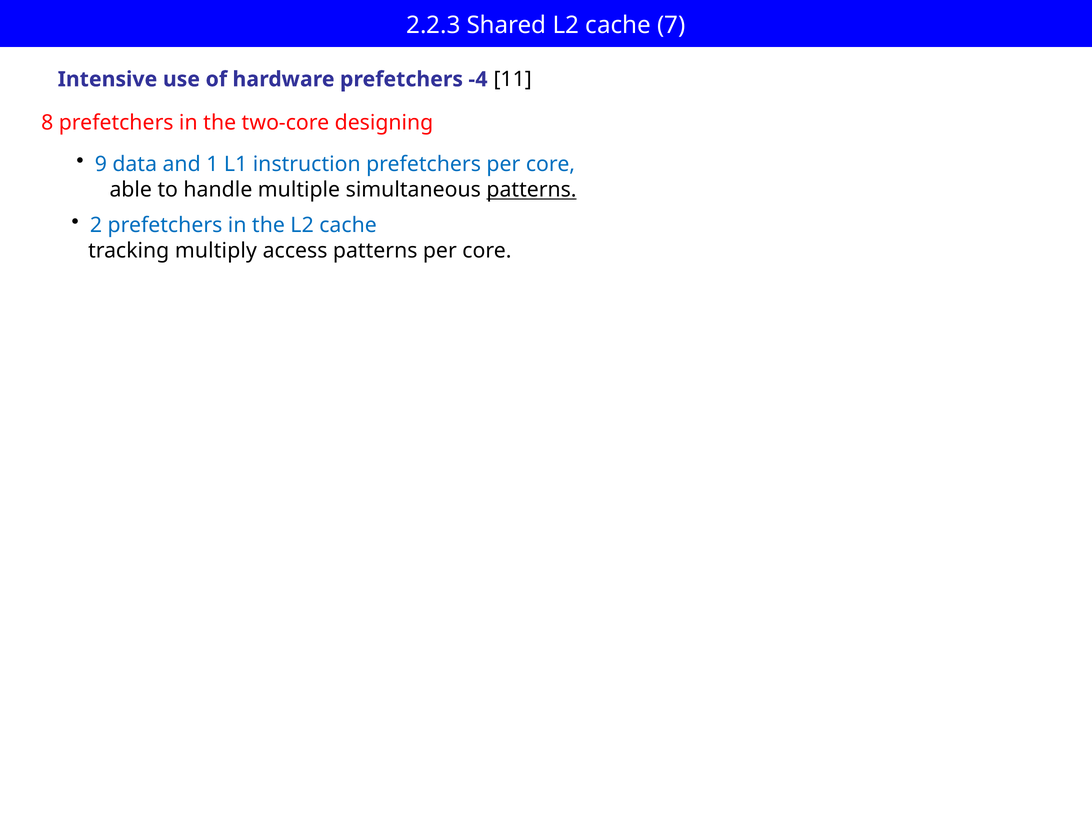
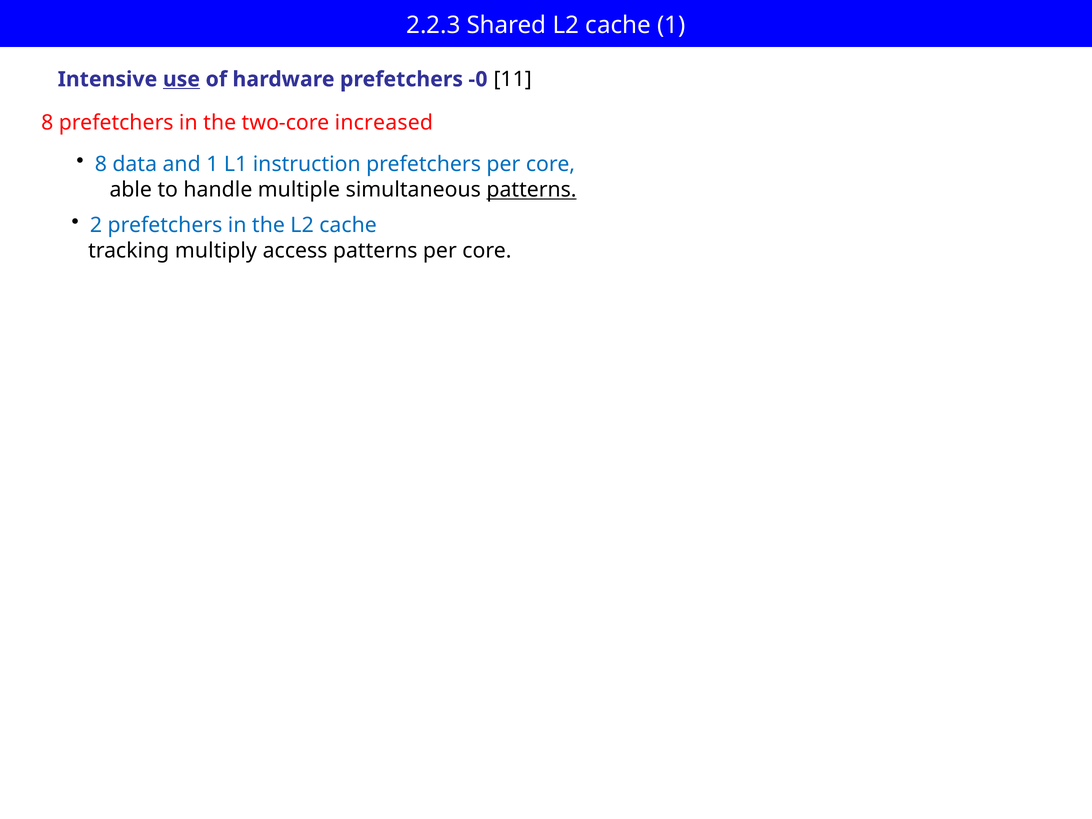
cache 7: 7 -> 1 (671, 25)
use underline: none -> present (181, 79)
-4: -4 -> -0 (478, 79)
designing: designing -> increased (384, 123)
9: 9 -> 8 (101, 164)
